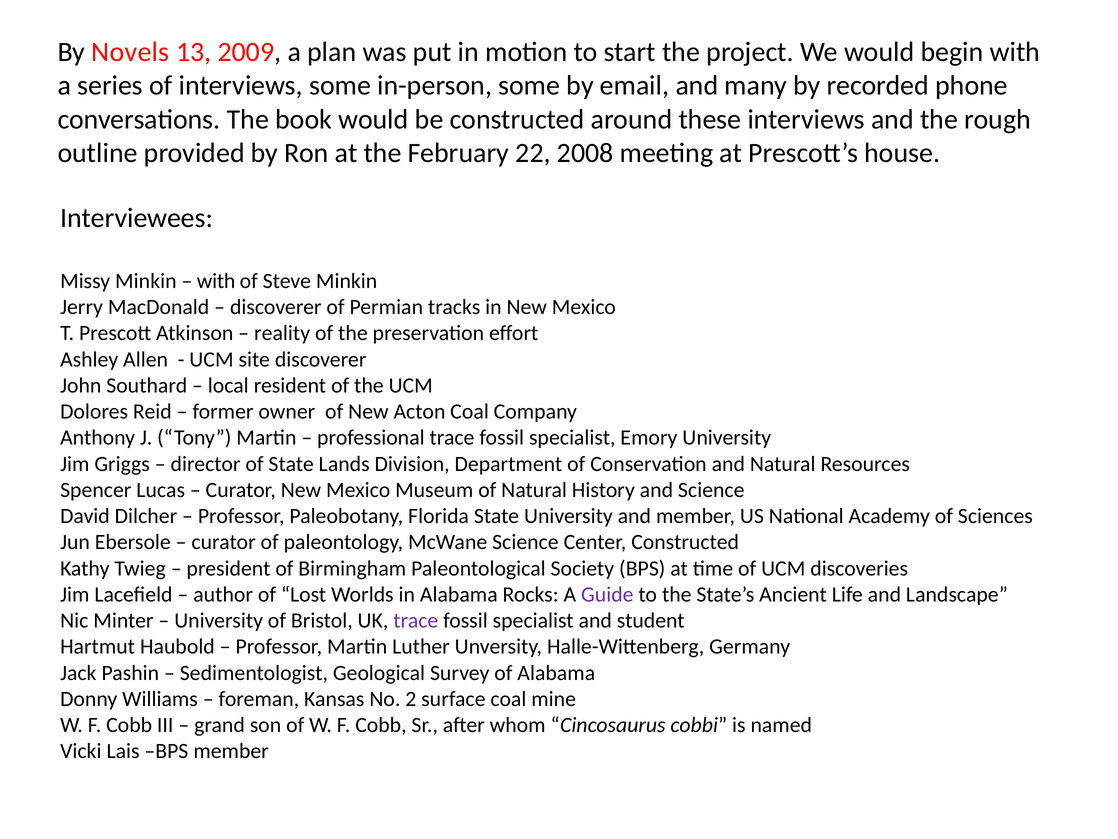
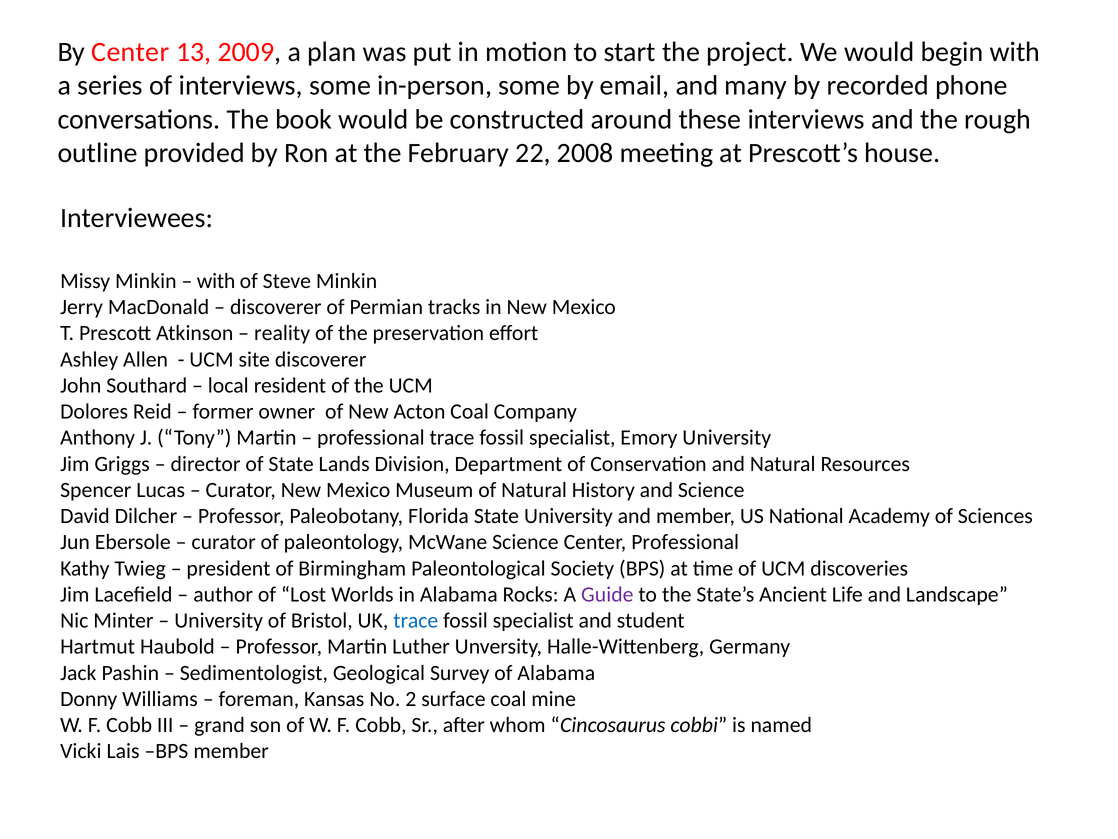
By Novels: Novels -> Center (130, 52)
Center Constructed: Constructed -> Professional (685, 542)
trace colour: purple -> blue (416, 620)
